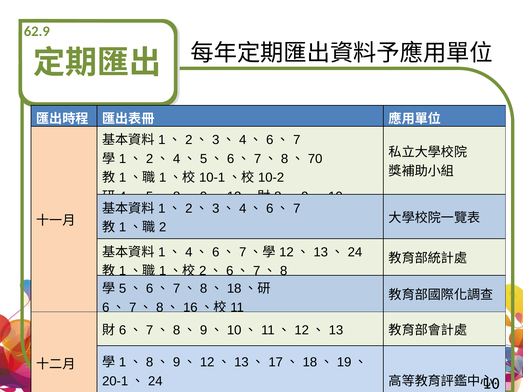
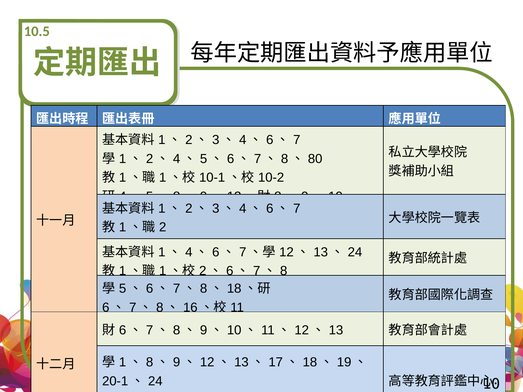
62.9: 62.9 -> 10.5 (37, 31)
70: 70 -> 80 (315, 159)
